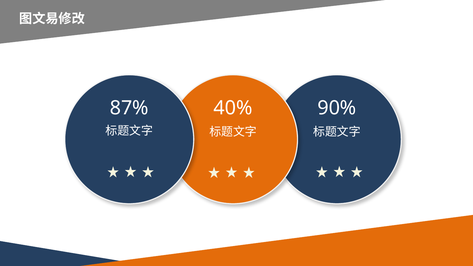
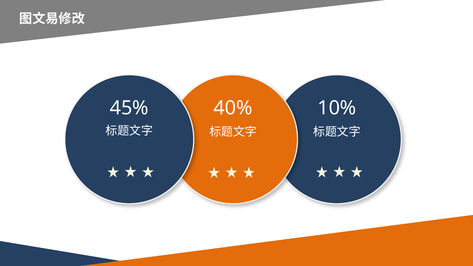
87%: 87% -> 45% (129, 108)
90%: 90% -> 10% (337, 108)
